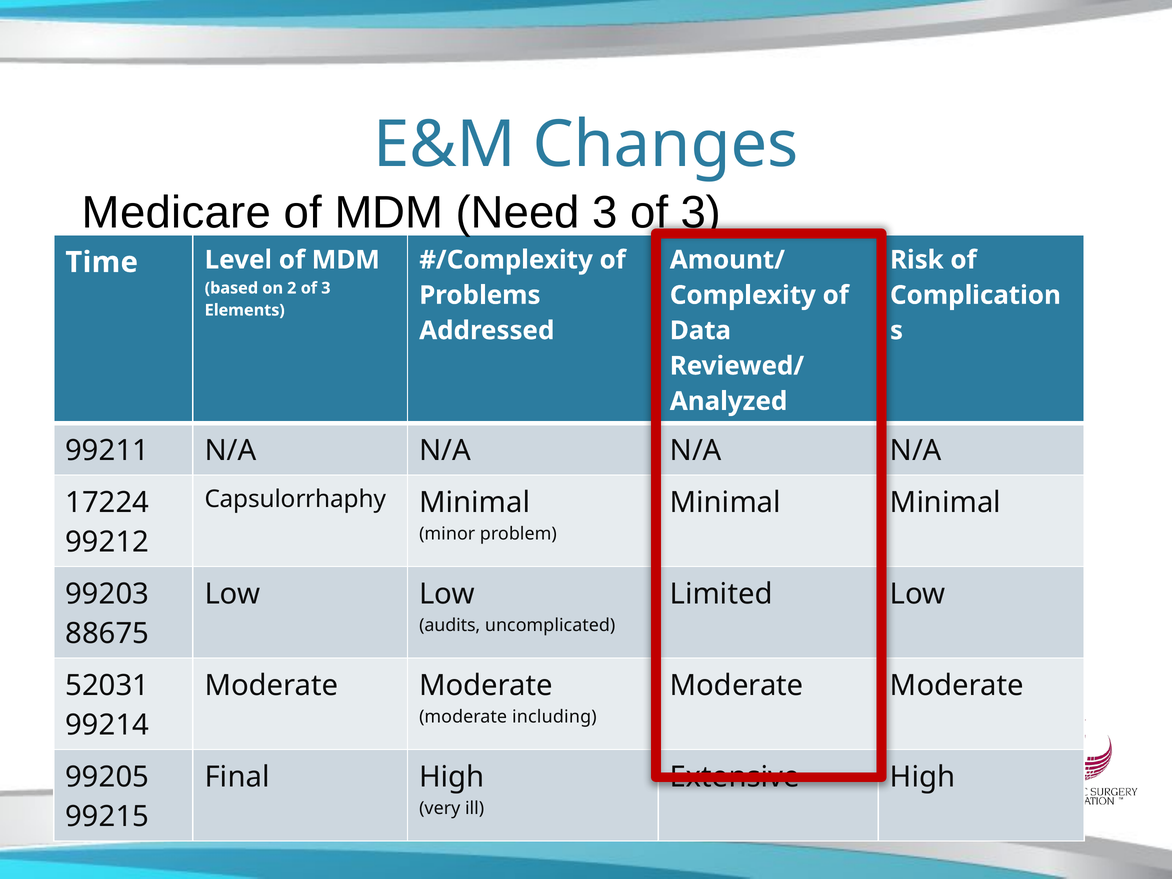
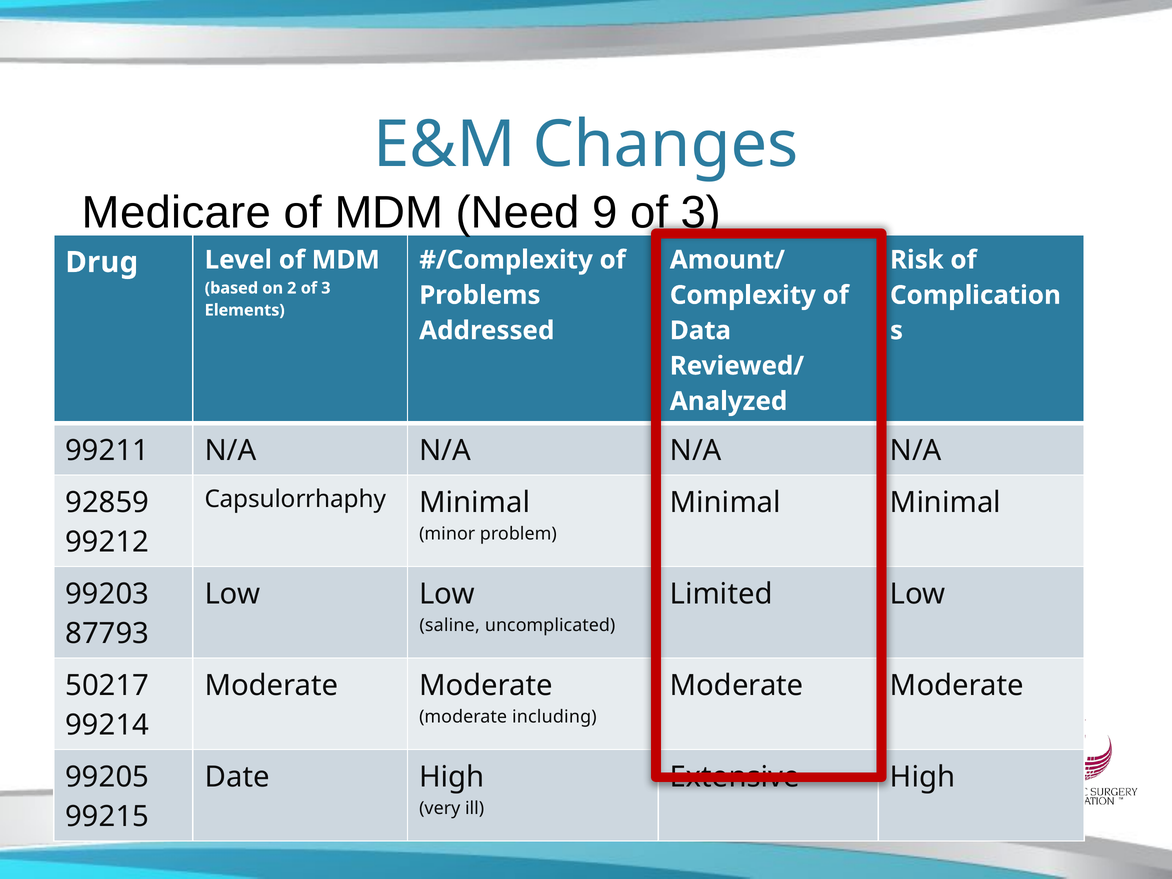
Need 3: 3 -> 9 (605, 213)
Time: Time -> Drug (102, 262)
17224: 17224 -> 92859 (107, 502)
audits: audits -> saline (450, 625)
88675: 88675 -> 87793 (107, 634)
52031: 52031 -> 50217 (107, 685)
Final: Final -> Date (237, 777)
